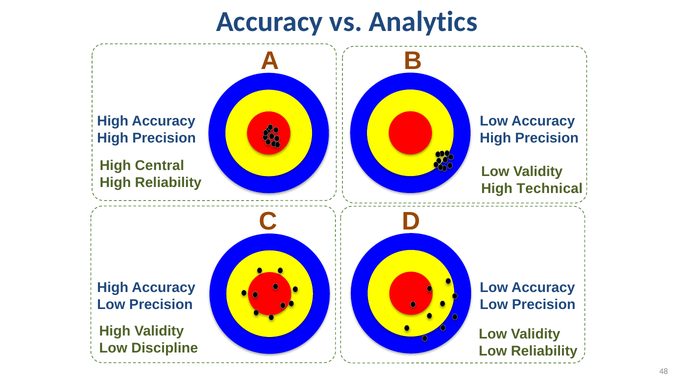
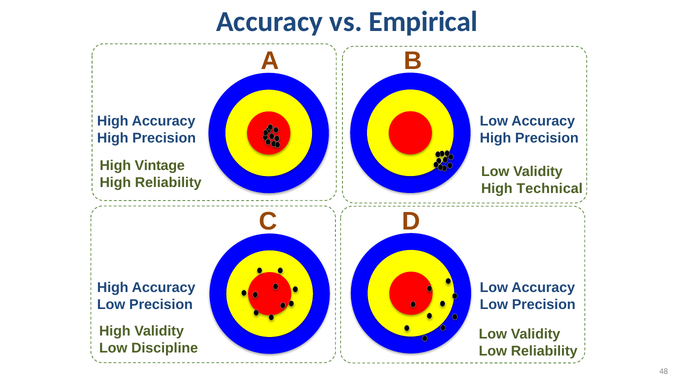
Analytics: Analytics -> Empirical (423, 22)
Central: Central -> Vintage (160, 166)
